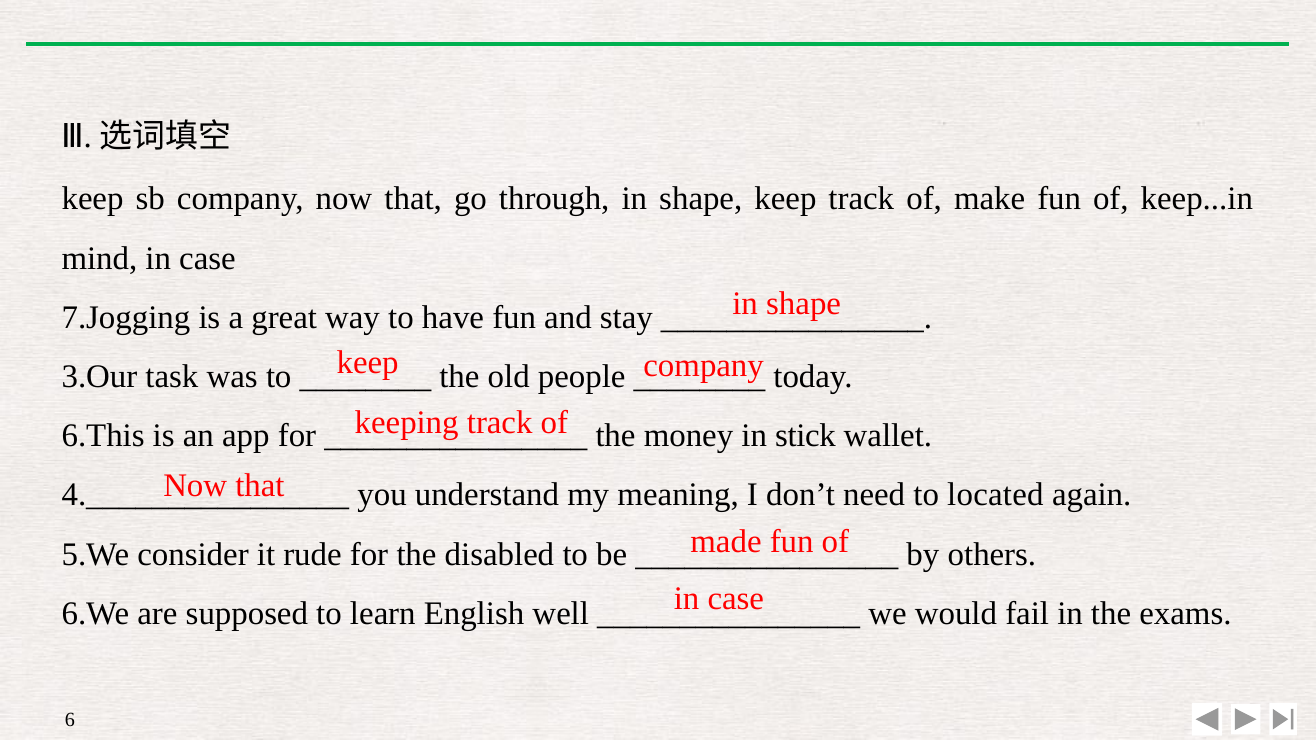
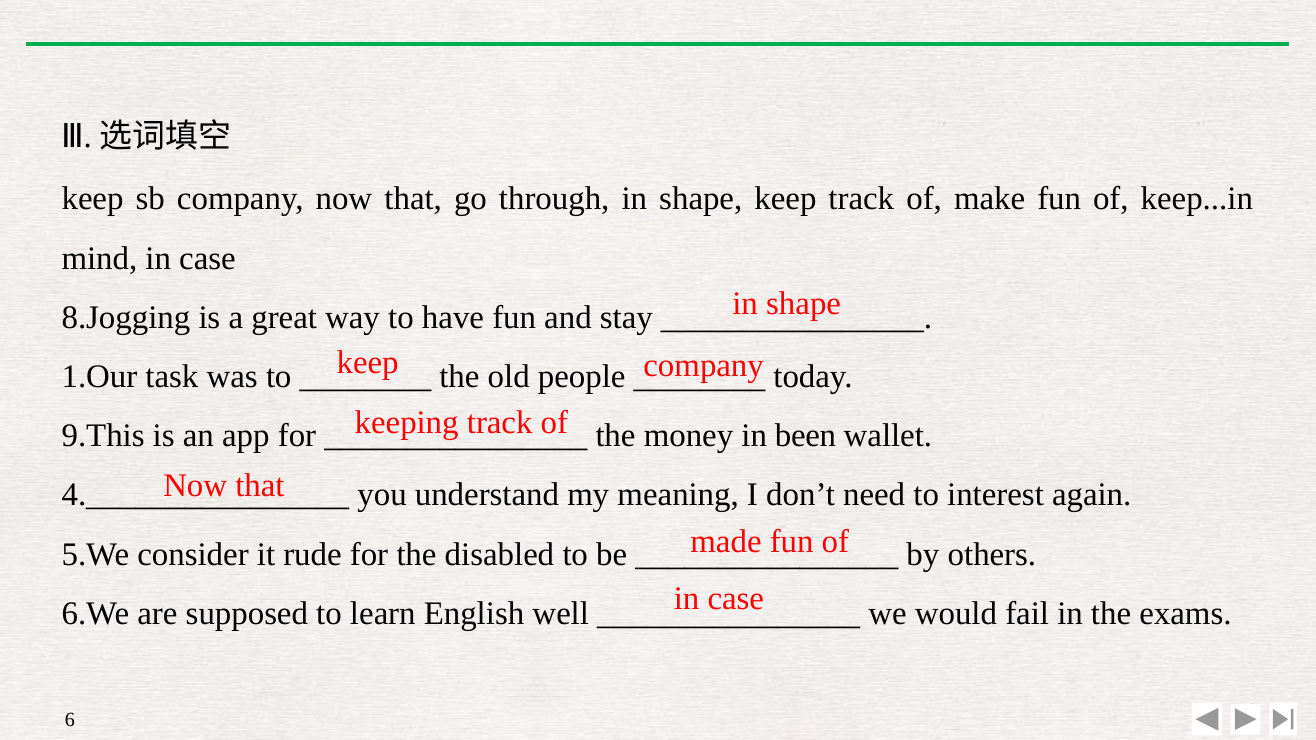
7.Jogging: 7.Jogging -> 8.Jogging (126, 318)
3.Our: 3.Our -> 1.Our (99, 377)
6.This: 6.This -> 9.This (103, 436)
stick: stick -> been (805, 436)
located: located -> interest (996, 495)
